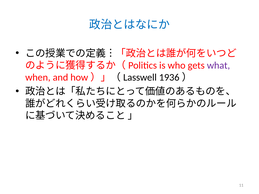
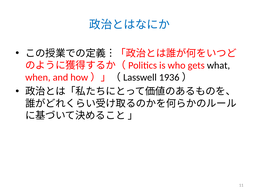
what colour: purple -> black (218, 65)
